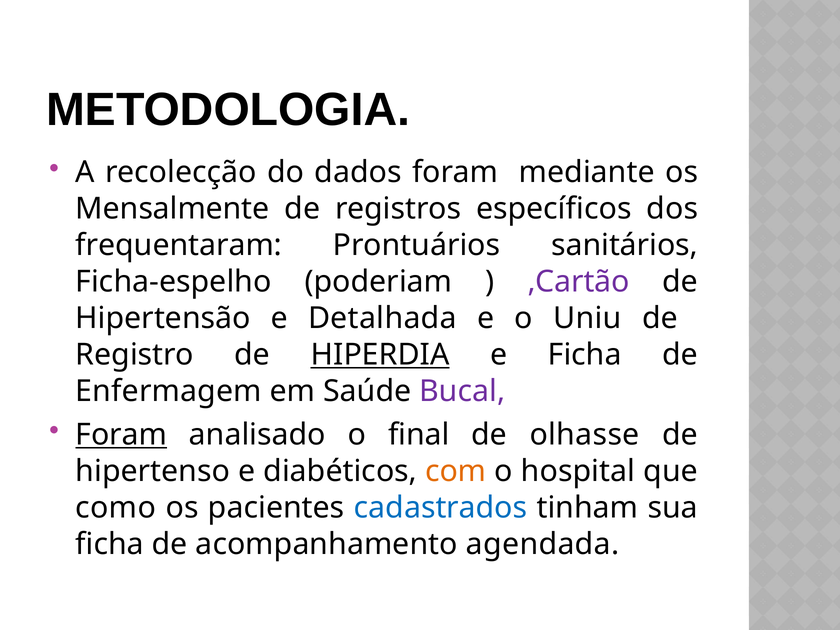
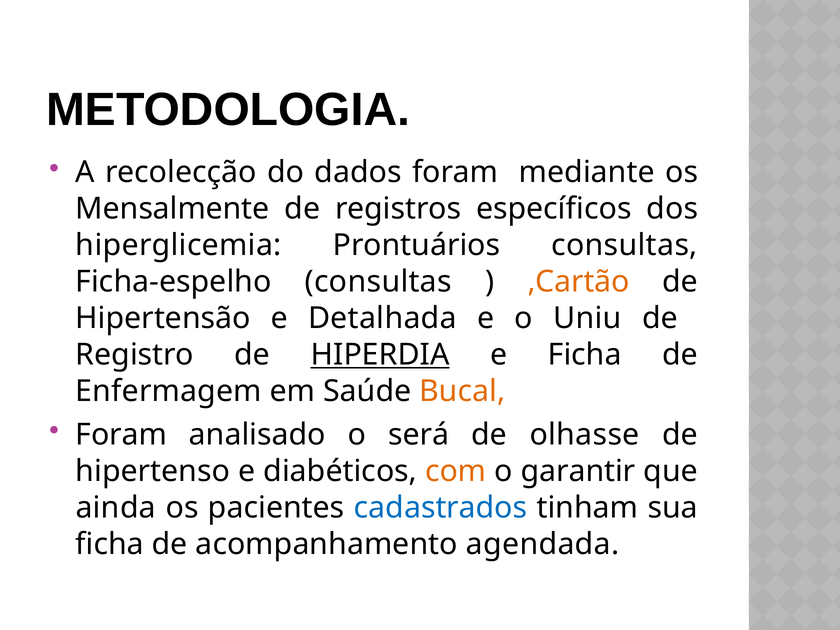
frequentaram: frequentaram -> hiperglicemia (179, 245)
Prontuários sanitários: sanitários -> consultas (624, 245)
Ficha-espelho poderiam: poderiam -> consultas (378, 282)
,Cartão colour: purple -> orange (578, 282)
Bucal colour: purple -> orange (462, 391)
Foram underline: present -> none (121, 435)
final: final -> será (419, 435)
hospital: hospital -> garantir (578, 471)
como: como -> ainda (116, 508)
